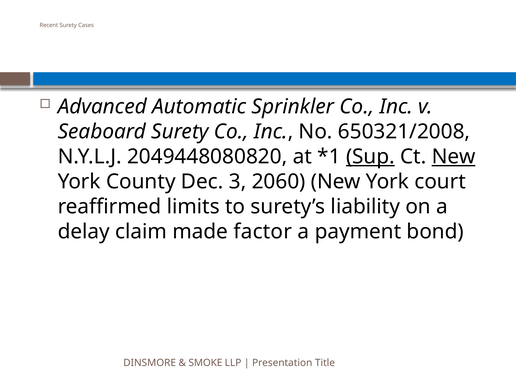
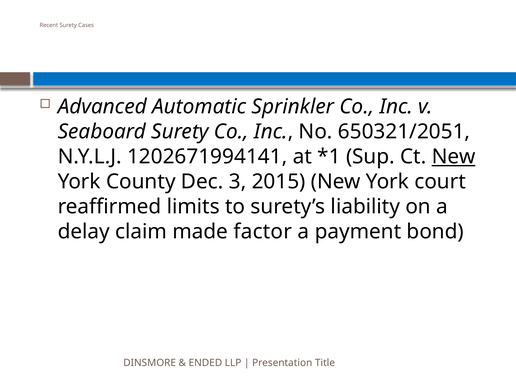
650321/2008: 650321/2008 -> 650321/2051 (404, 132)
2049448080820: 2049448080820 -> 1202671994141 (207, 157)
Sup underline: present -> none (370, 157)
2060: 2060 -> 2015 (279, 182)
SMOKE: SMOKE -> ENDED (205, 363)
